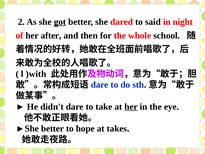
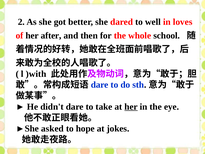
got underline: present -> none (60, 22)
said: said -> well (153, 22)
night: night -> loves (183, 22)
►She better: better -> asked (52, 128)
takes: takes -> jokes (118, 128)
